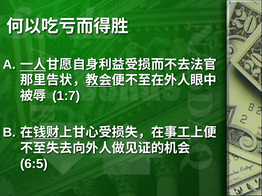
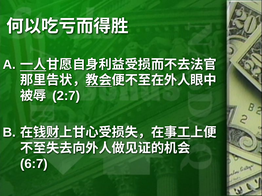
1:7: 1:7 -> 2:7 (66, 96)
6:5: 6:5 -> 6:7 (34, 164)
